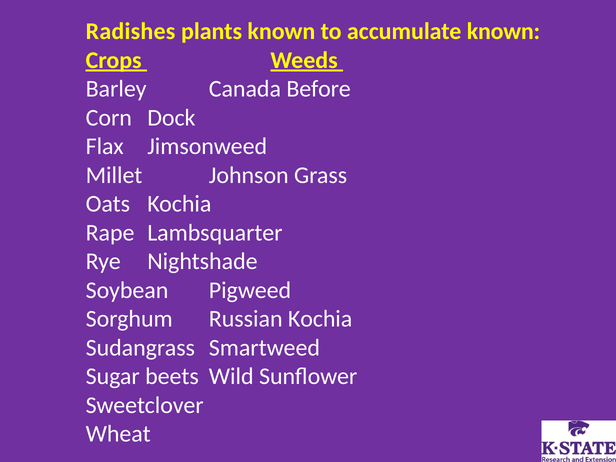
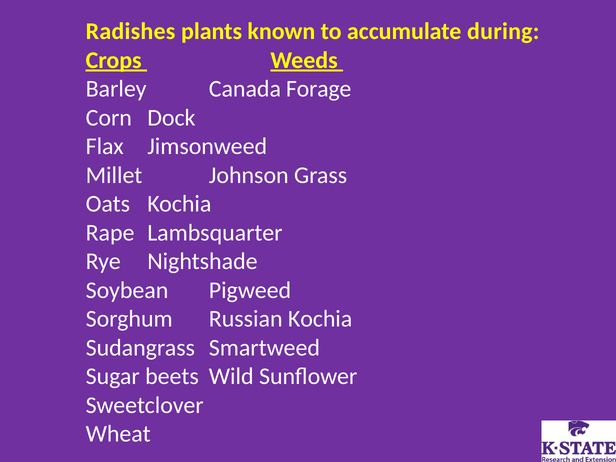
accumulate known: known -> during (503, 31)
Before: Before -> Forage (319, 89)
